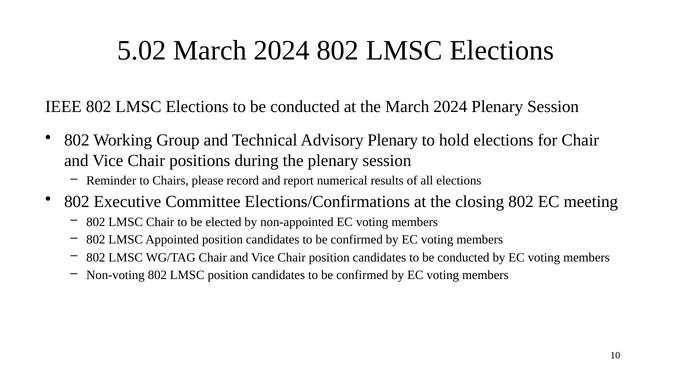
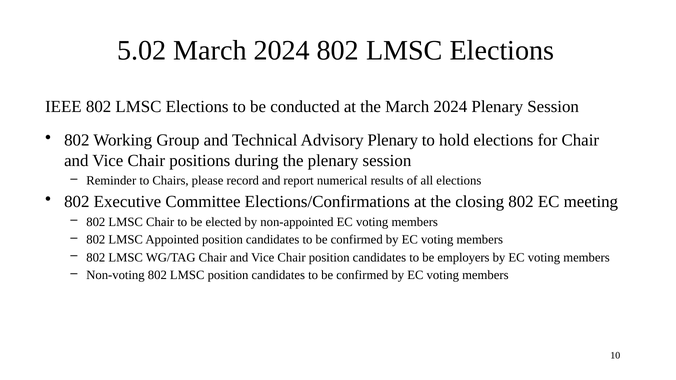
candidates to be conducted: conducted -> employers (463, 257)
